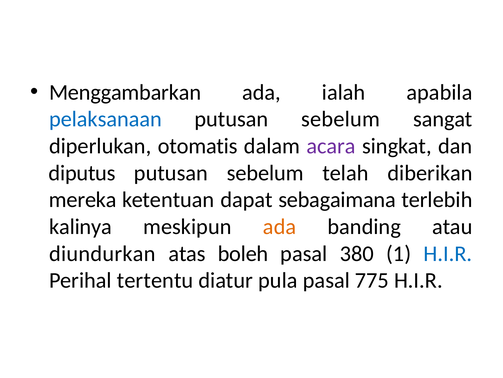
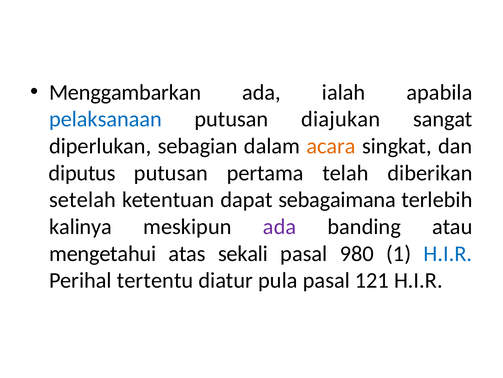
sebelum: sebelum -> diajukan (341, 119)
otomatis: otomatis -> sebagian (198, 146)
acara colour: purple -> orange (331, 146)
sebelum: sebelum -> pertama (265, 173)
mereka: mereka -> setelah (83, 199)
ada colour: orange -> purple (280, 226)
diundurkan: diundurkan -> mengetahui (103, 253)
boleh: boleh -> sekali (243, 253)
380: 380 -> 980 (357, 253)
775: 775 -> 121 (372, 280)
